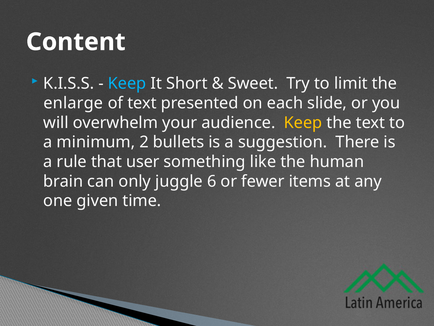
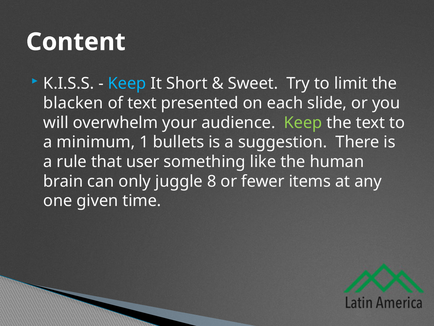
enlarge: enlarge -> blacken (73, 103)
Keep colour: yellow -> light green (303, 122)
2: 2 -> 1 (144, 142)
6: 6 -> 8 (212, 181)
